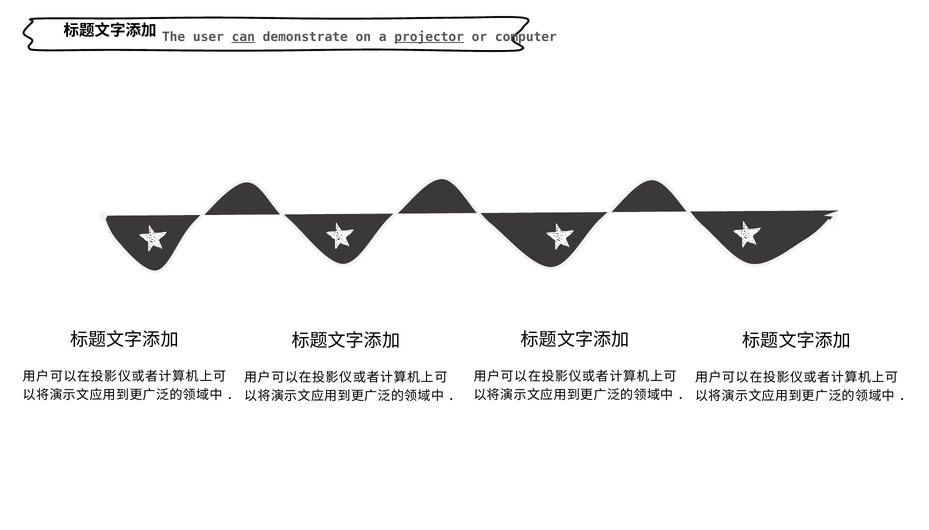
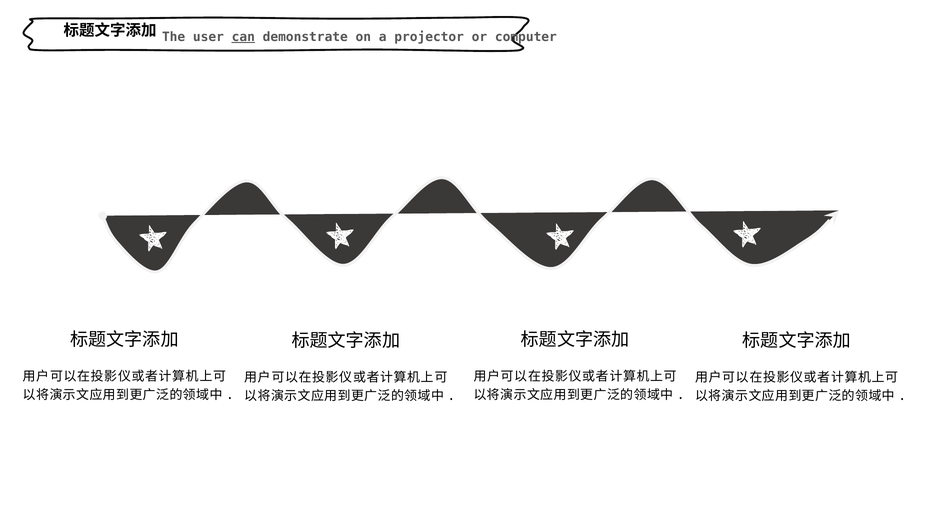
projector underline: present -> none (429, 37)
